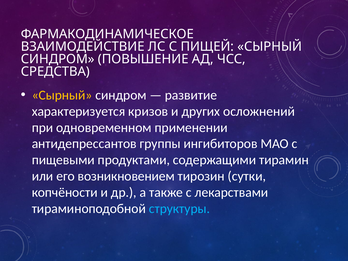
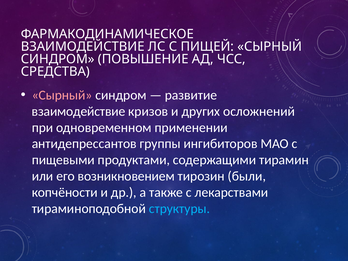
Сырный colour: yellow -> pink (62, 95)
характеризуется: характеризуется -> взаимодействие (79, 111)
сутки: сутки -> были (247, 176)
